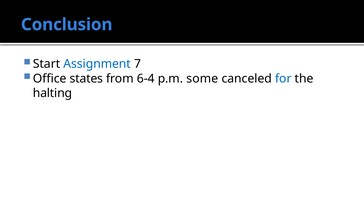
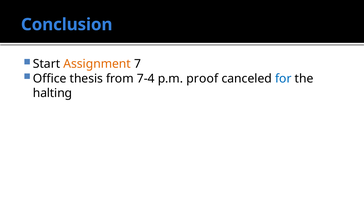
Assignment colour: blue -> orange (97, 64)
states: states -> thesis (86, 78)
6-4: 6-4 -> 7-4 (146, 78)
some: some -> proof (202, 78)
